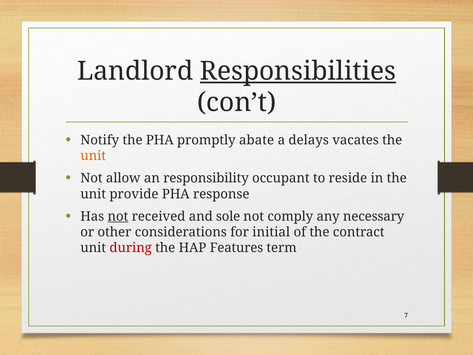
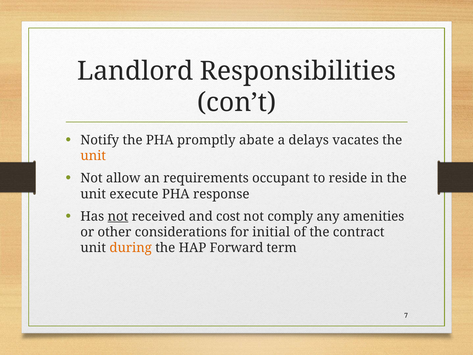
Responsibilities underline: present -> none (298, 71)
responsibility: responsibility -> requirements (206, 178)
provide: provide -> execute (134, 194)
sole: sole -> cost (228, 216)
necessary: necessary -> amenities (374, 216)
during colour: red -> orange (131, 248)
Features: Features -> Forward (236, 248)
